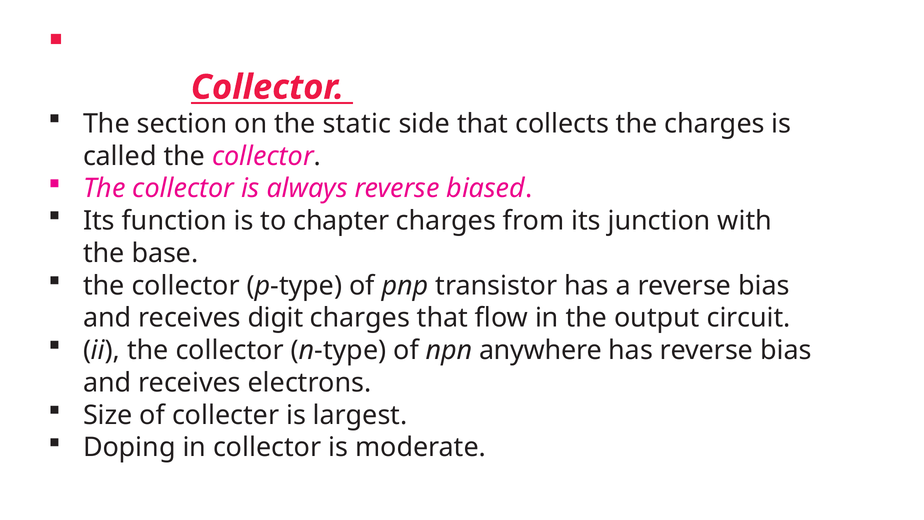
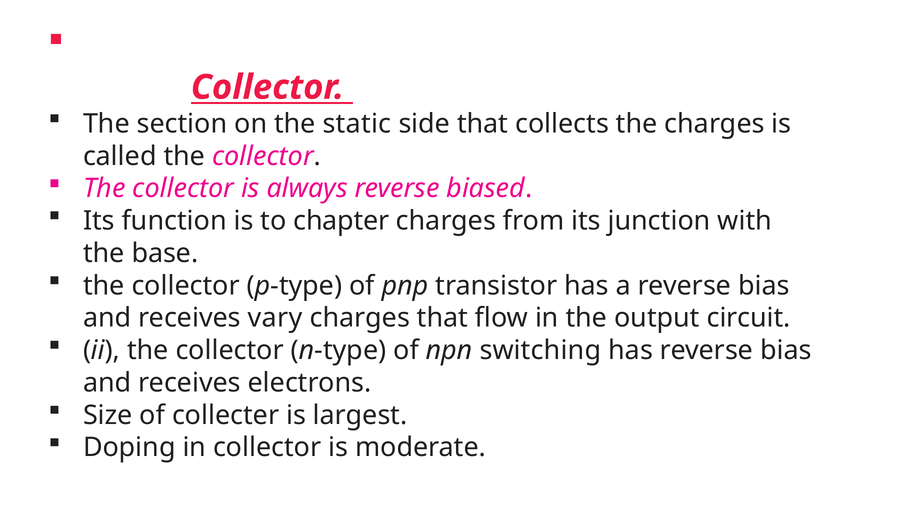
digit: digit -> vary (275, 318)
anywhere: anywhere -> switching (540, 350)
